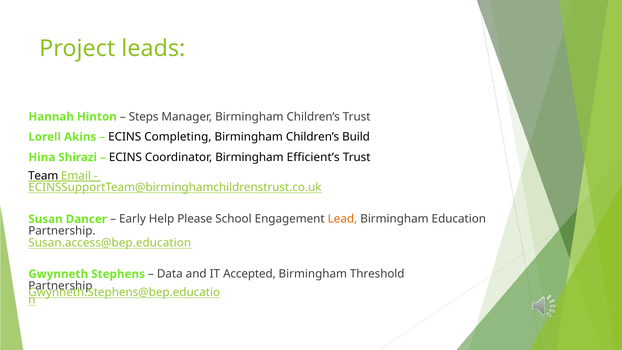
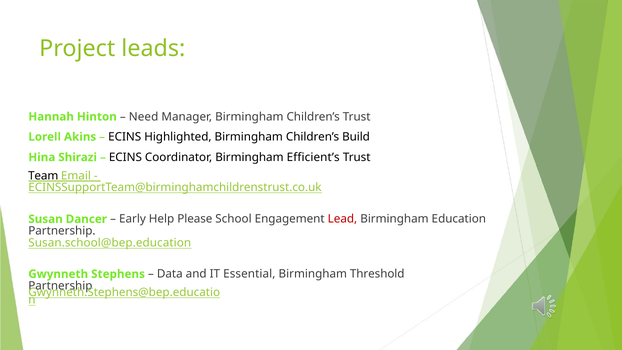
Steps: Steps -> Need (144, 117)
Completing: Completing -> Highlighted (178, 137)
Lead colour: orange -> red (342, 219)
Susan.access@bep.education: Susan.access@bep.education -> Susan.school@bep.education (110, 243)
Accepted: Accepted -> Essential (249, 274)
